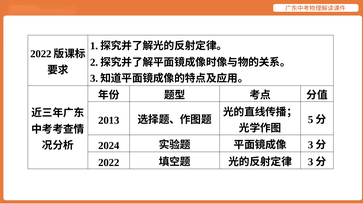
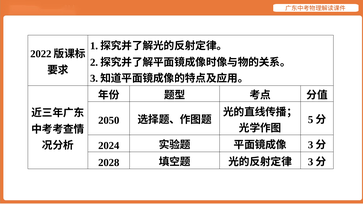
2013: 2013 -> 2050 (109, 121)
2022: 2022 -> 2028 (109, 163)
